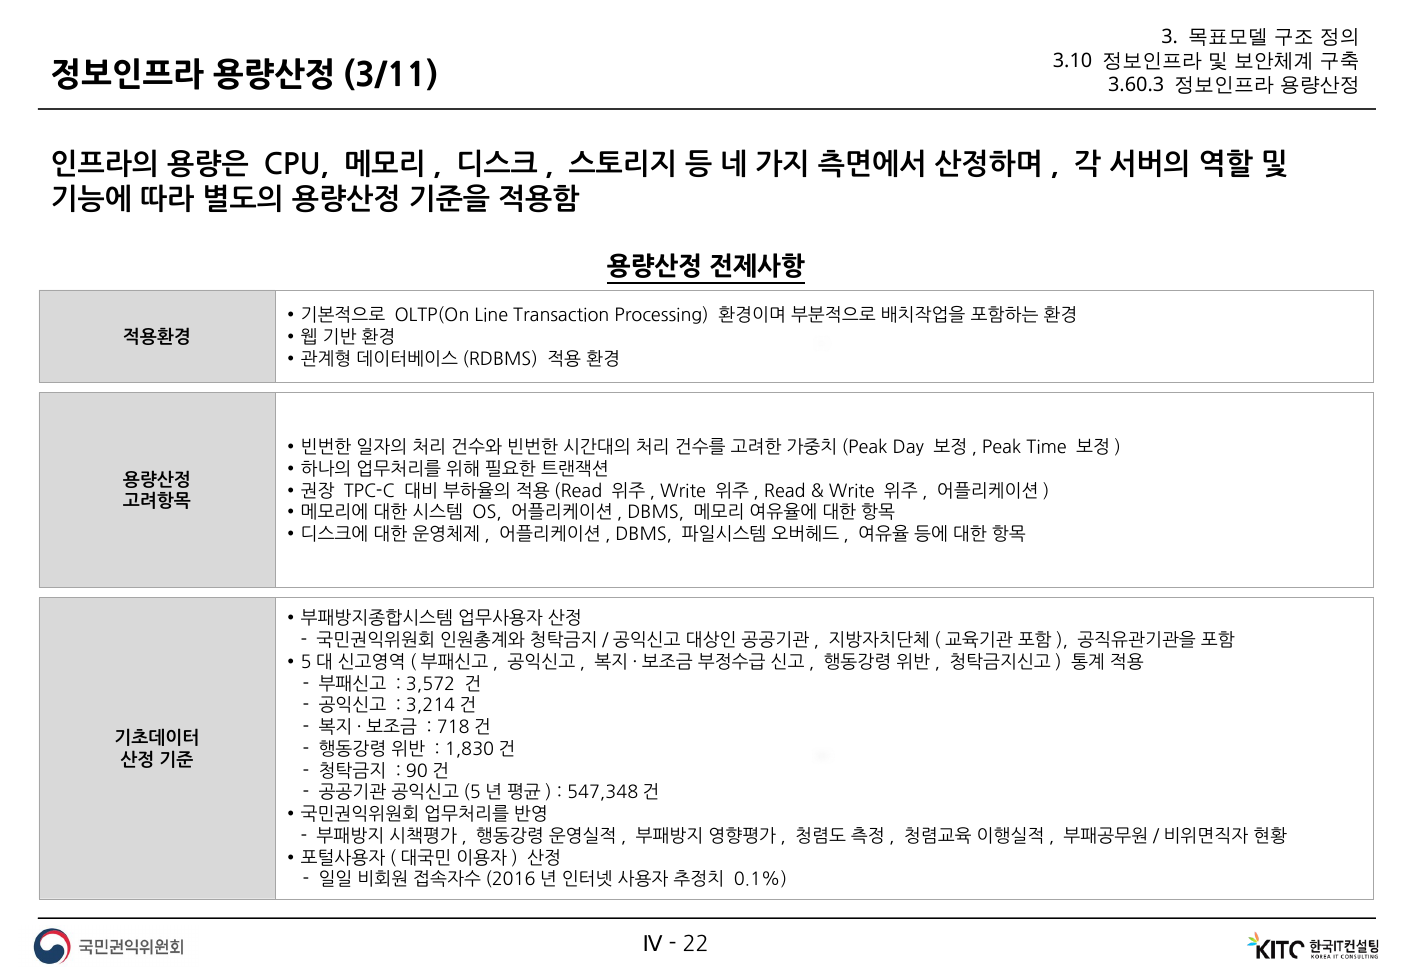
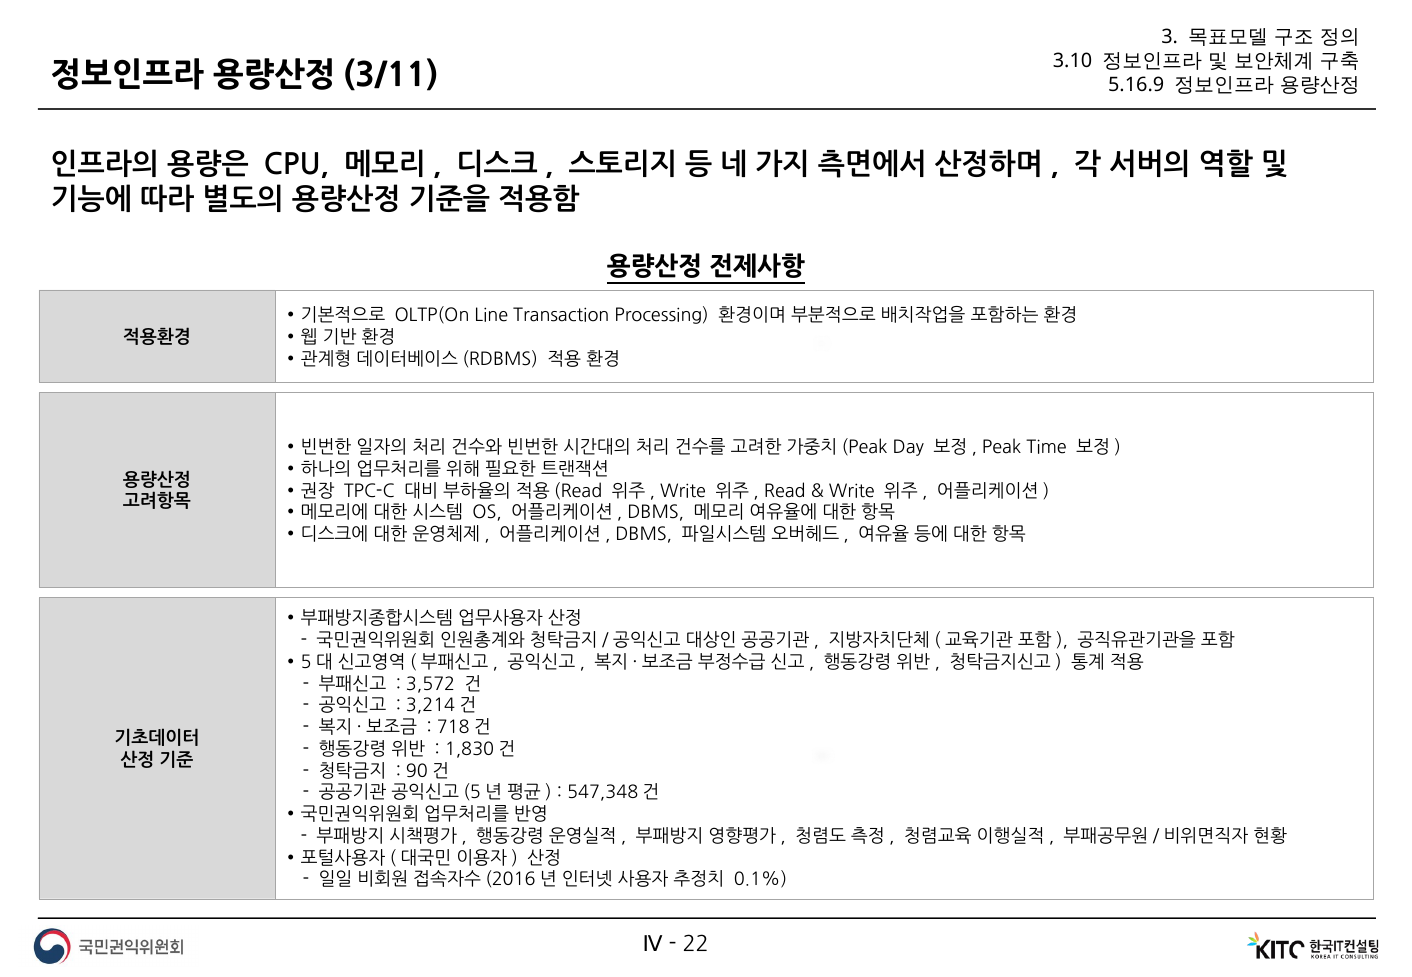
3.60.3: 3.60.3 -> 5.16.9 (1136, 85)
